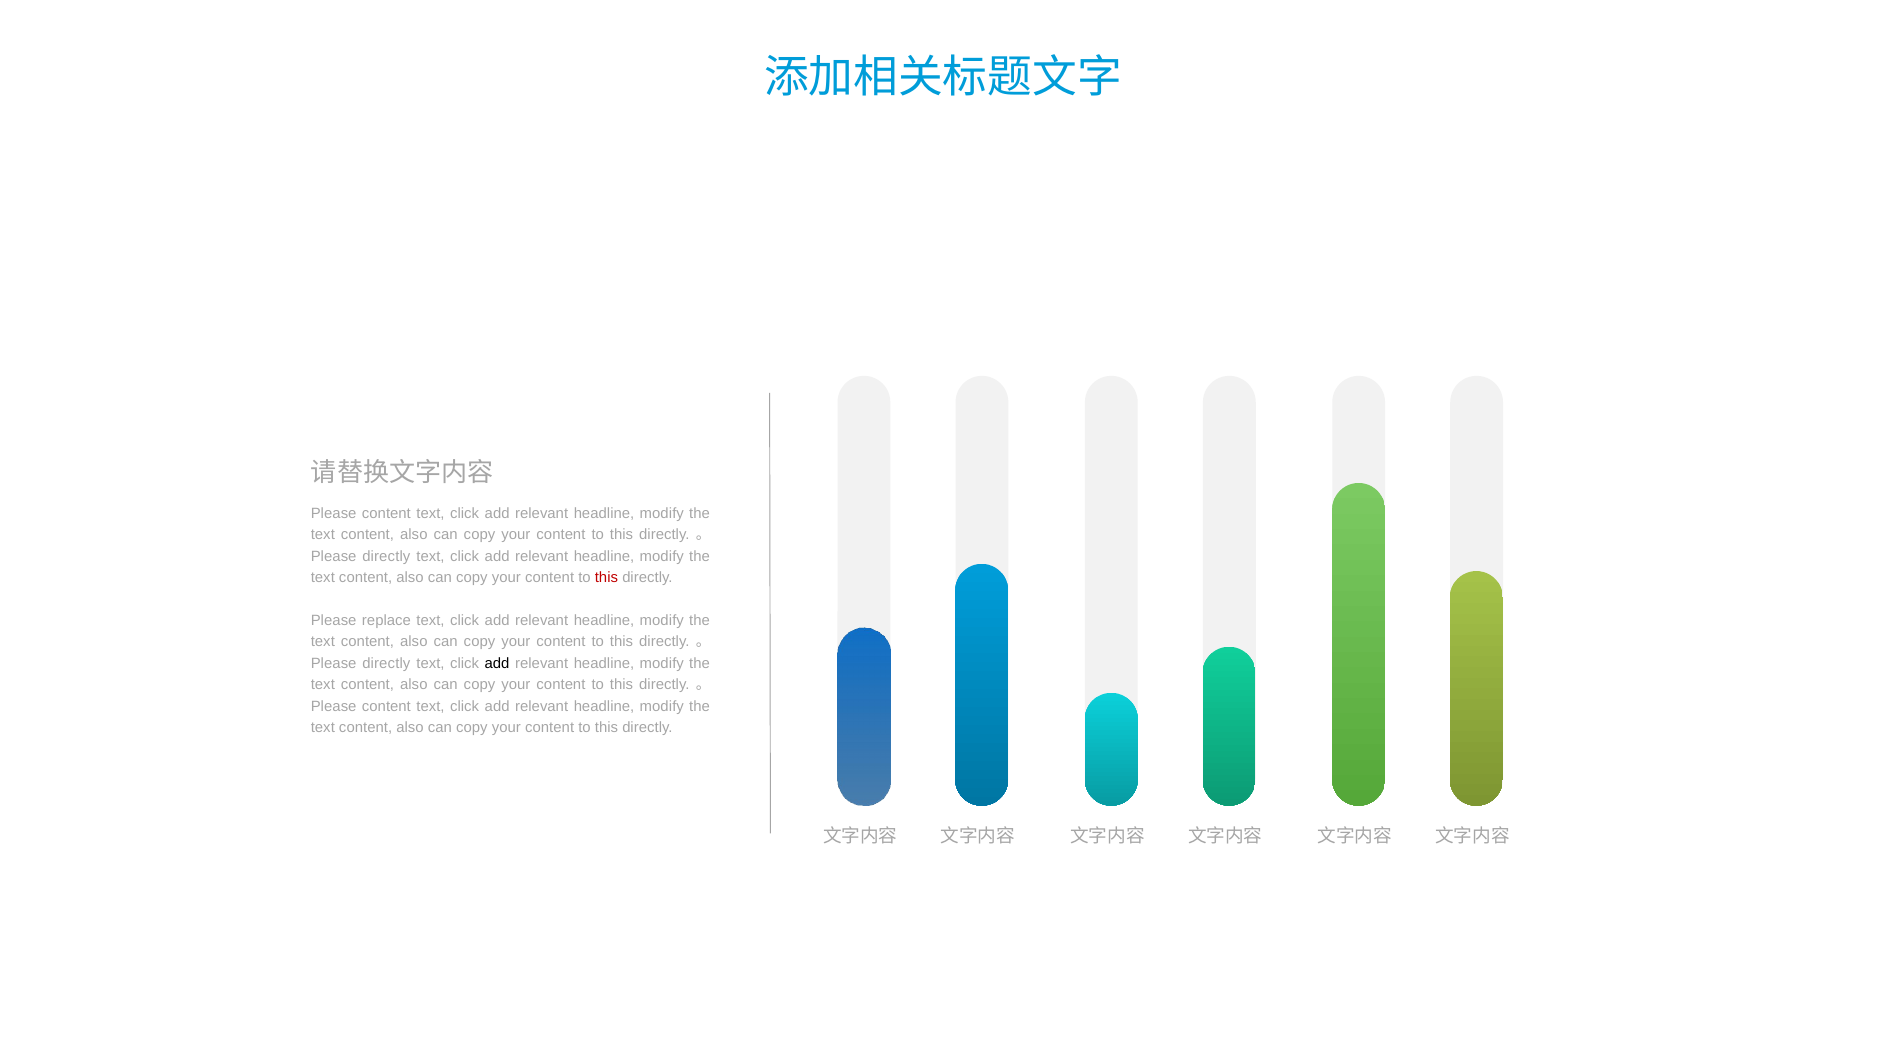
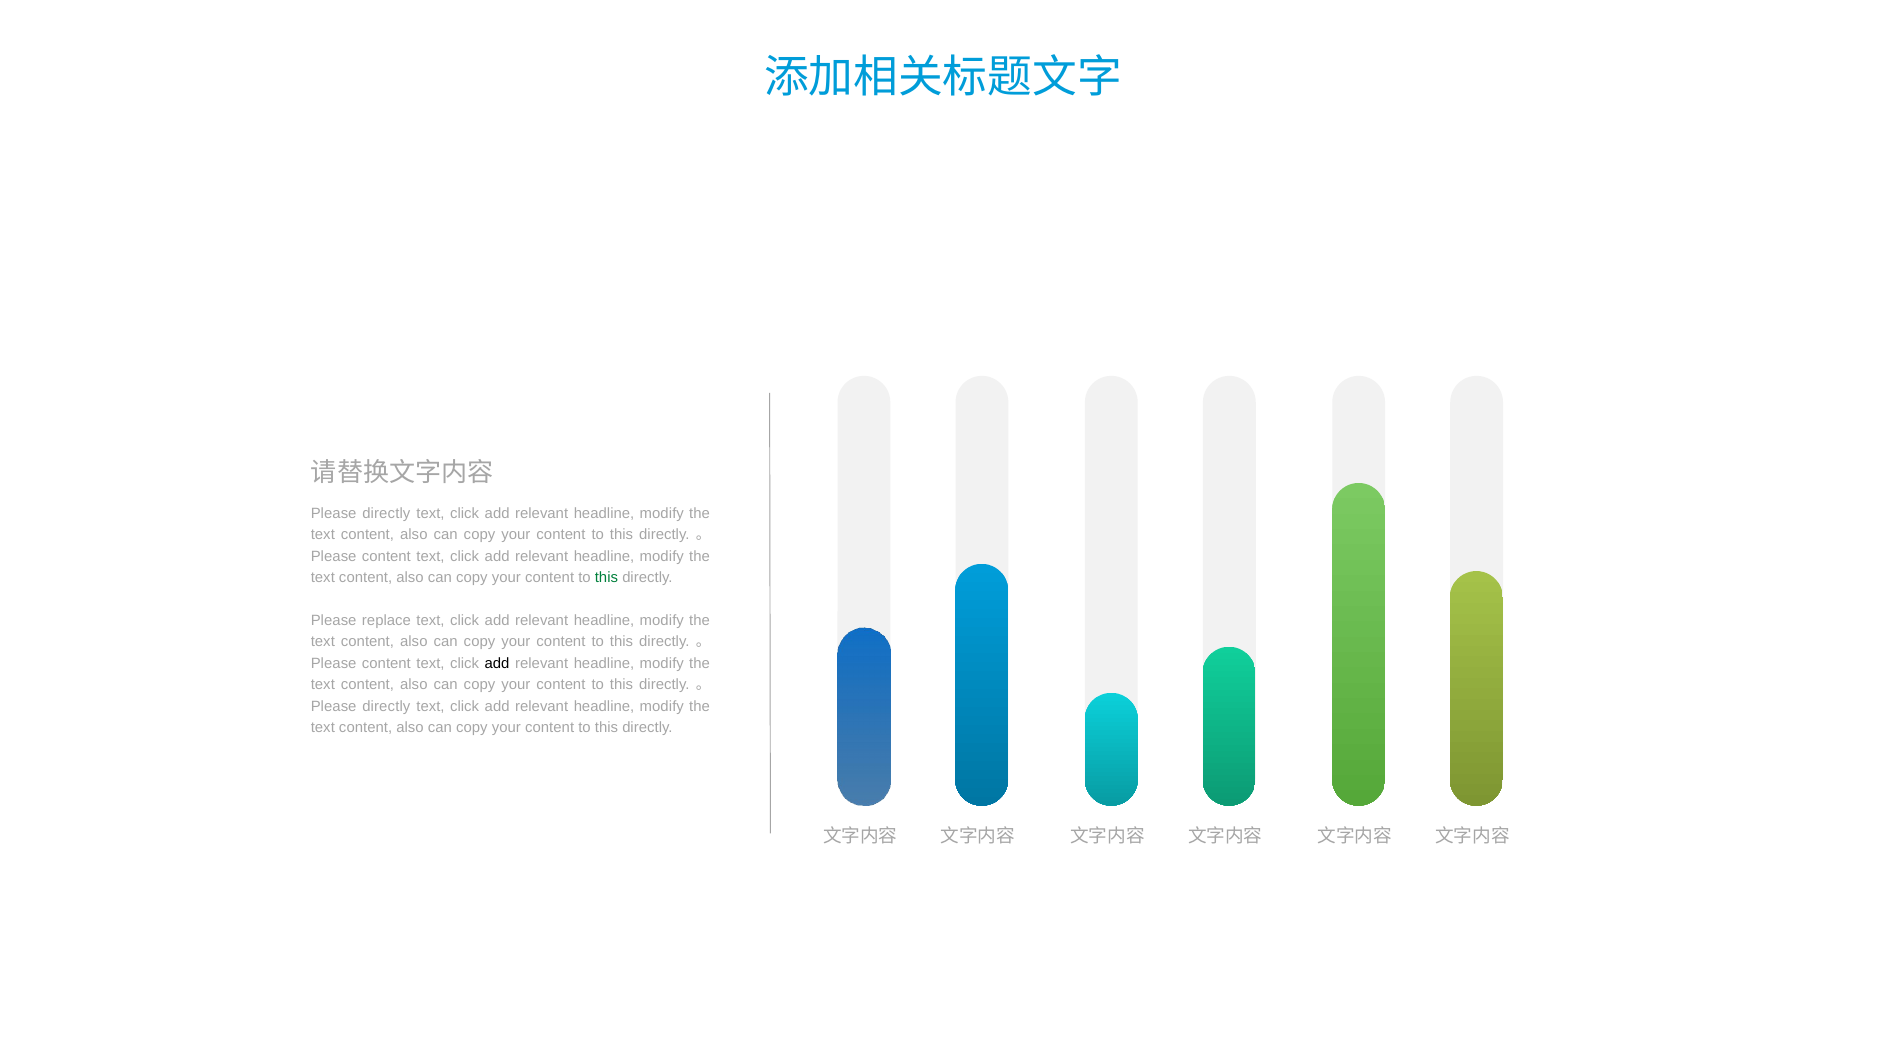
content: content -> directly (386, 514)
directly: directly -> content (386, 556)
this colour: red -> green (606, 578)
directly: directly -> content (386, 663)
content: content -> directly (386, 706)
